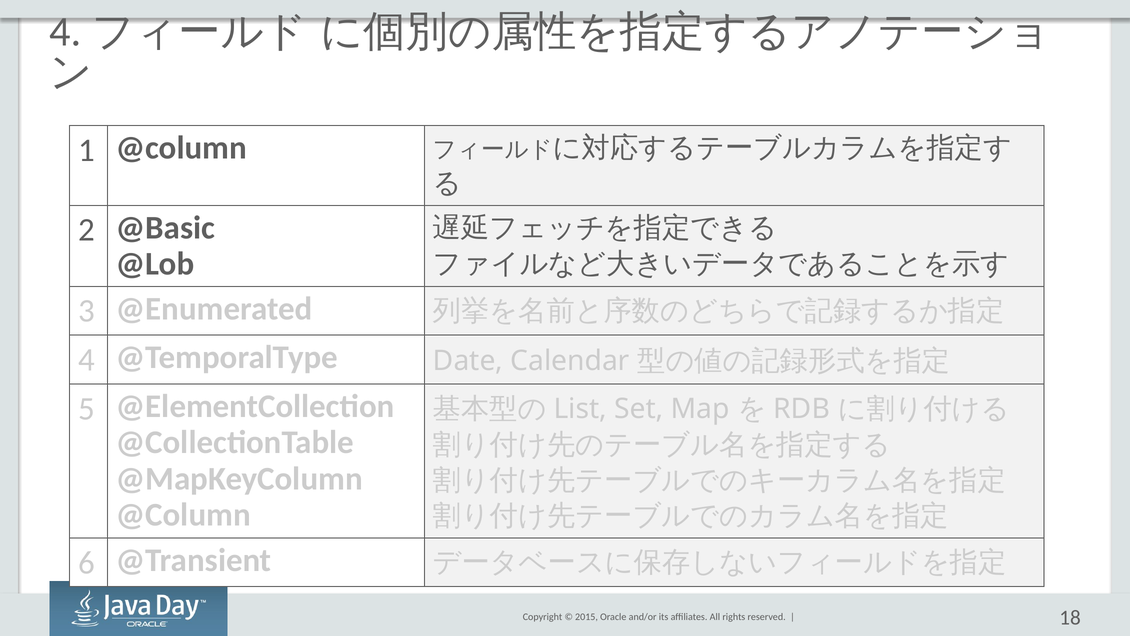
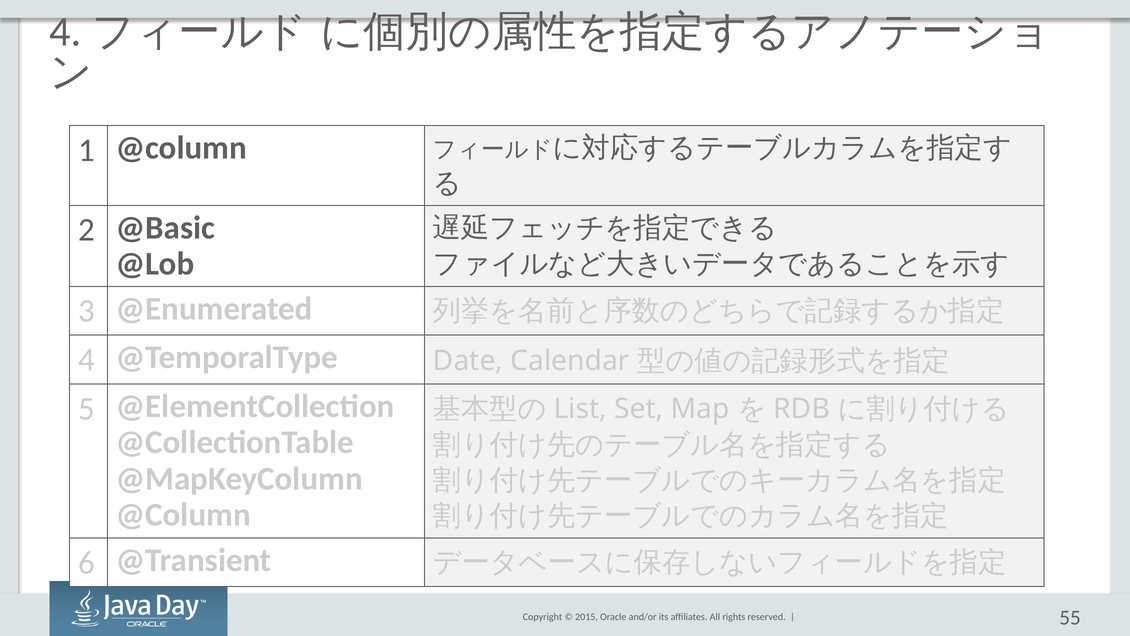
18: 18 -> 55 (1070, 618)
